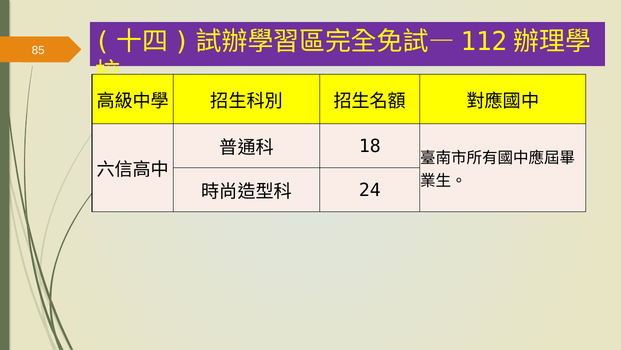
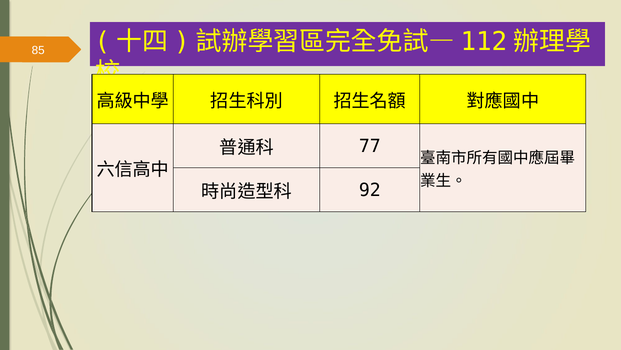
18: 18 -> 77 (370, 146)
24: 24 -> 92 (370, 190)
